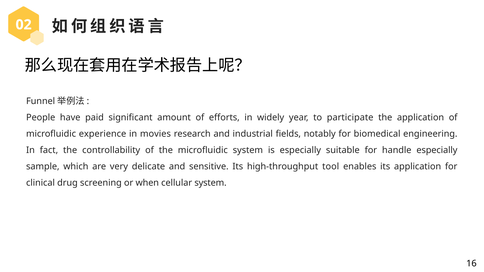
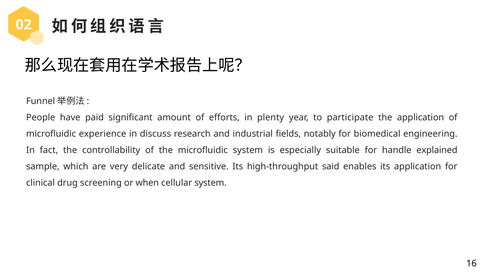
widely: widely -> plenty (271, 118)
movies: movies -> discuss (155, 134)
handle especially: especially -> explained (437, 150)
tool: tool -> said (331, 167)
